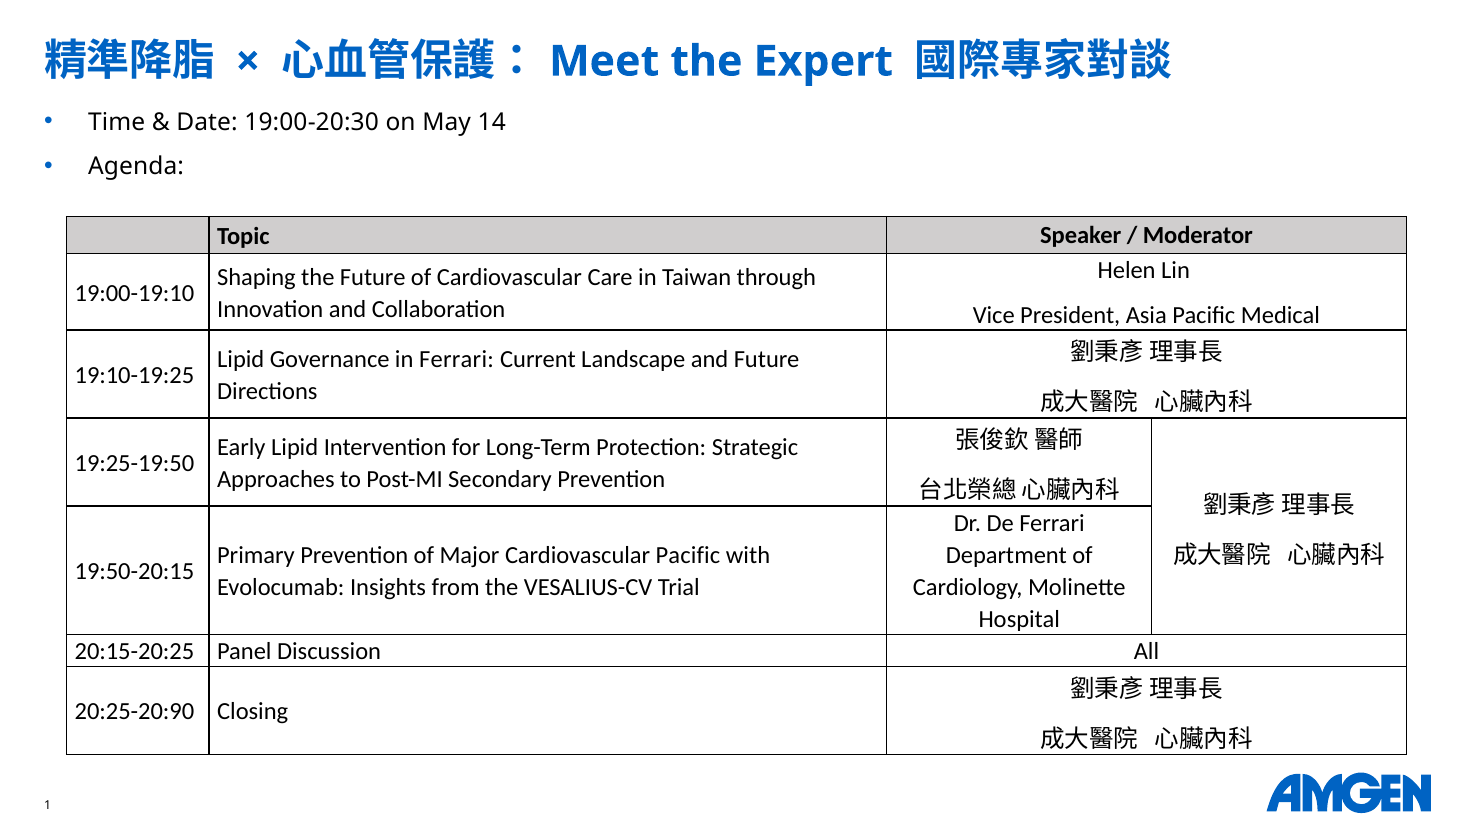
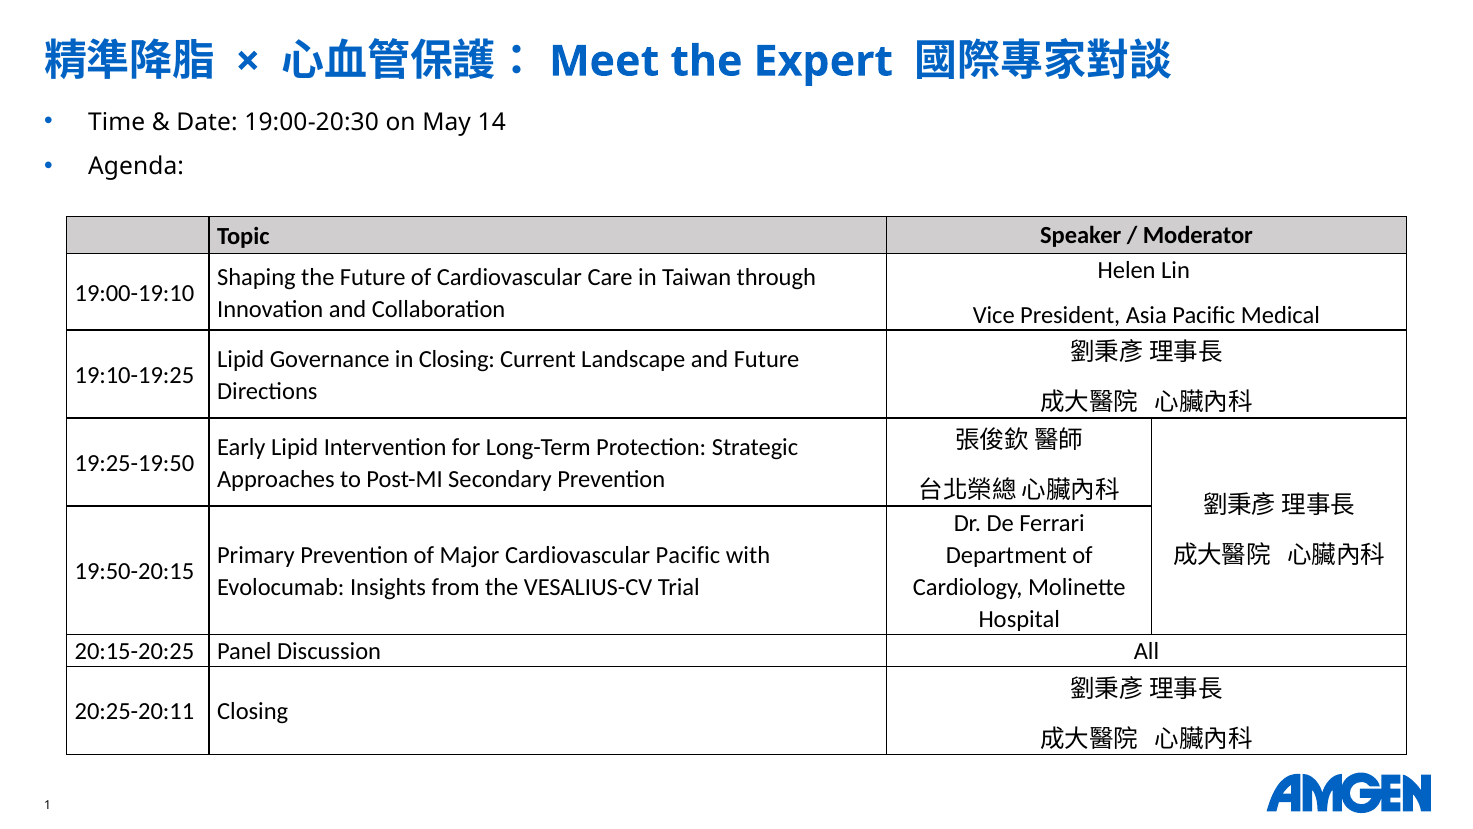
in Ferrari: Ferrari -> Closing (457, 359)
20:25-20:90: 20:25-20:90 -> 20:25-20:11 (134, 711)
